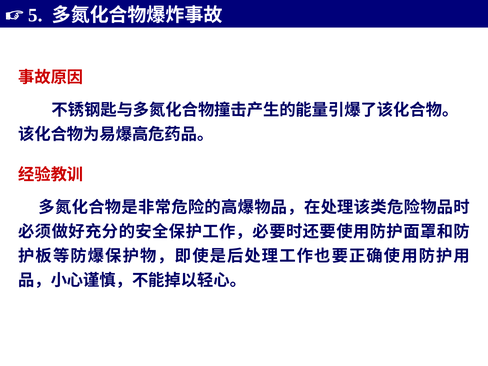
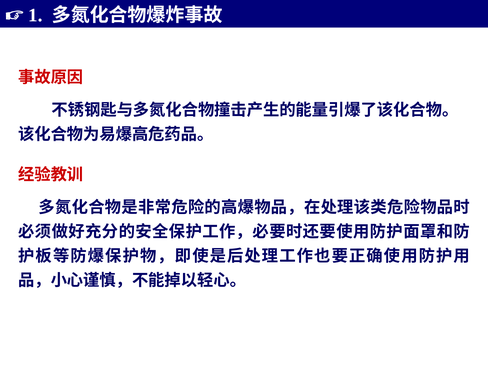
5: 5 -> 1 (35, 15)
